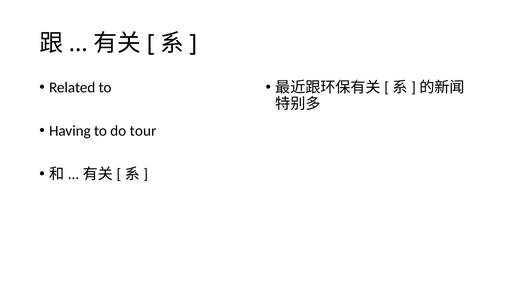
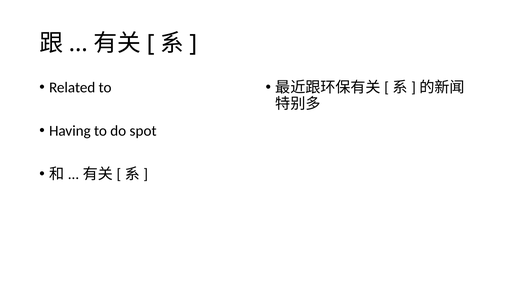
tour: tour -> spot (143, 131)
